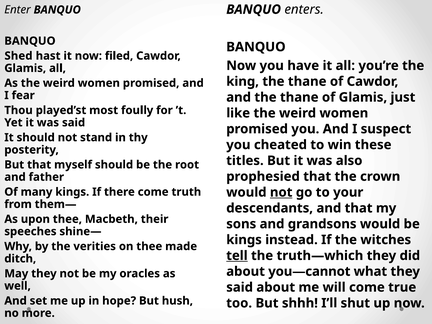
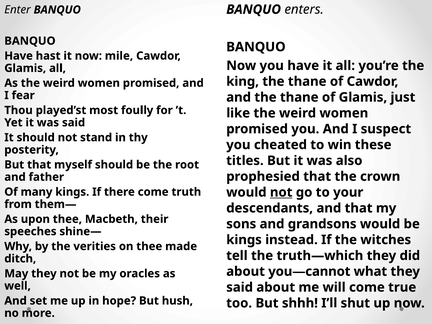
Shed: Shed -> Have (19, 56)
filed: filed -> mile (119, 56)
tell underline: present -> none (237, 256)
